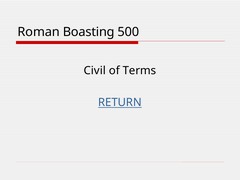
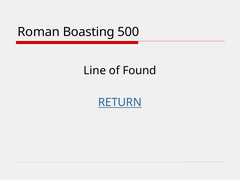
Civil: Civil -> Line (95, 71)
Terms: Terms -> Found (139, 71)
